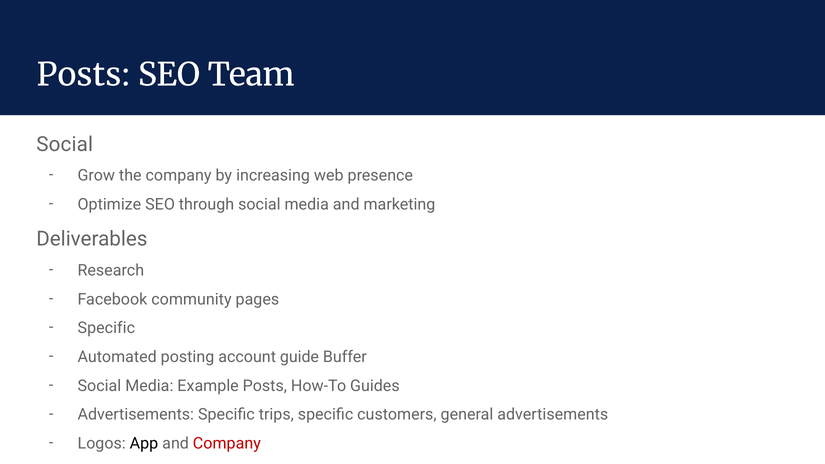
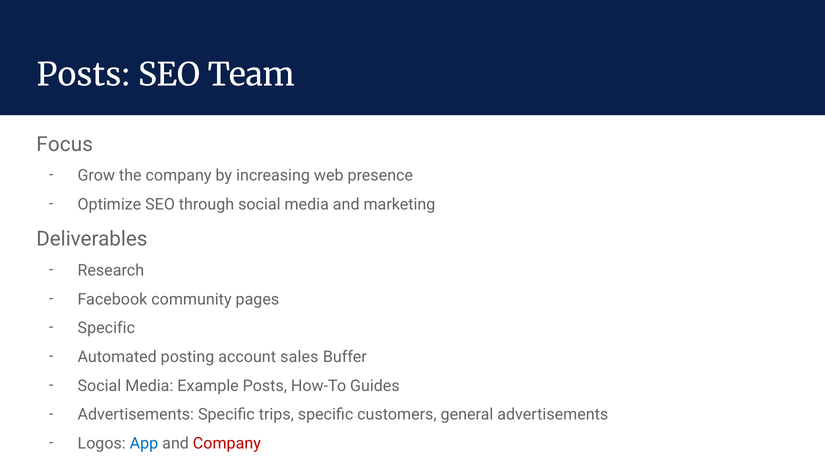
Social: Social -> Focus (65, 144)
guide: guide -> sales (299, 357)
App colour: black -> blue (144, 444)
